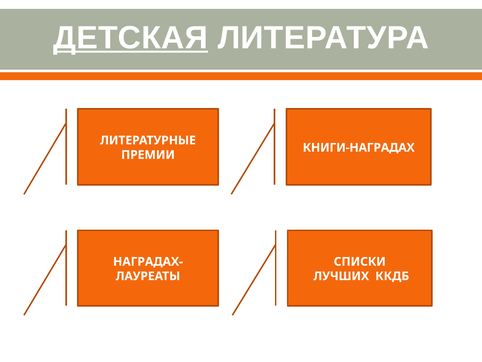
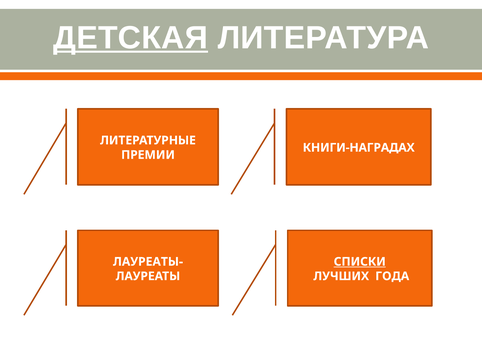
НАГРАДАХ-: НАГРАДАХ- -> ЛАУРЕАТЫ- (148, 261)
СПИСКИ underline: none -> present (360, 261)
ККДБ: ККДБ -> ГОДА (392, 276)
